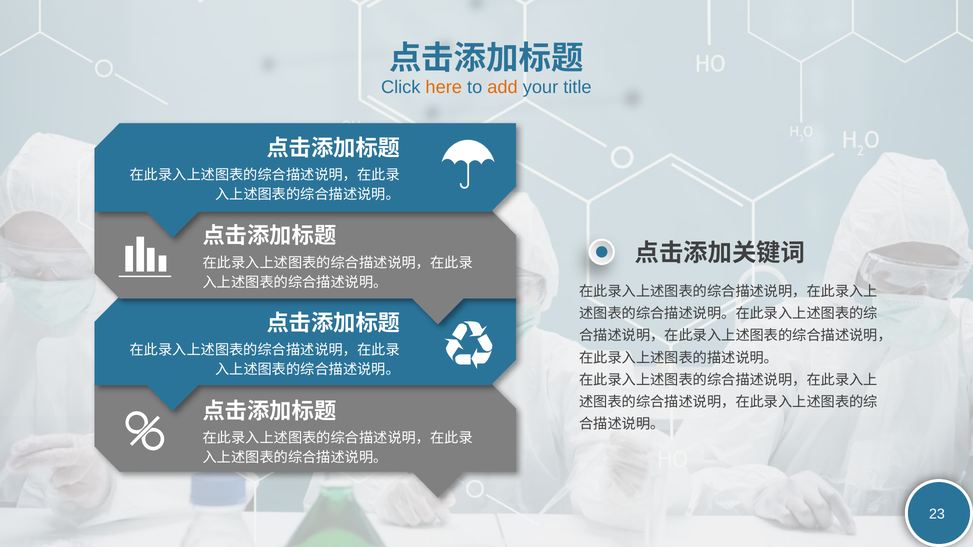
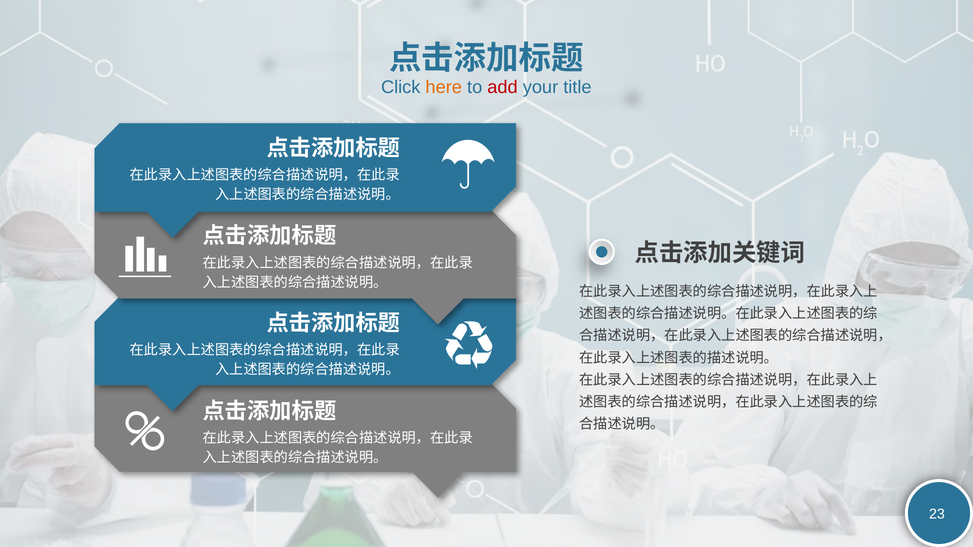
add colour: orange -> red (503, 87)
